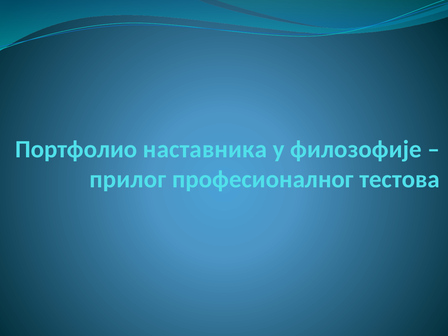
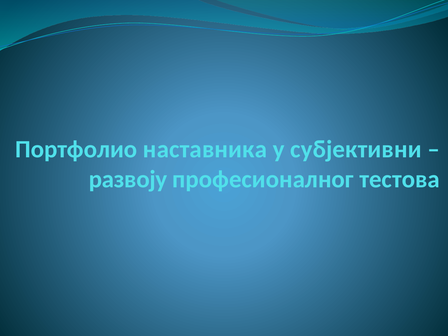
филозофије: филозофије -> субјективни (356, 149)
прилог: прилог -> развоју (128, 179)
